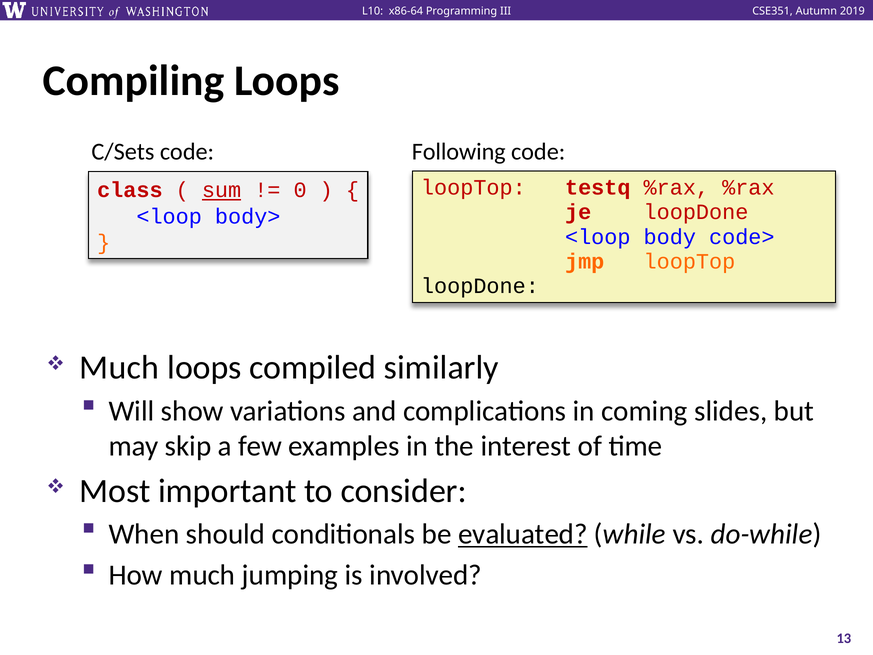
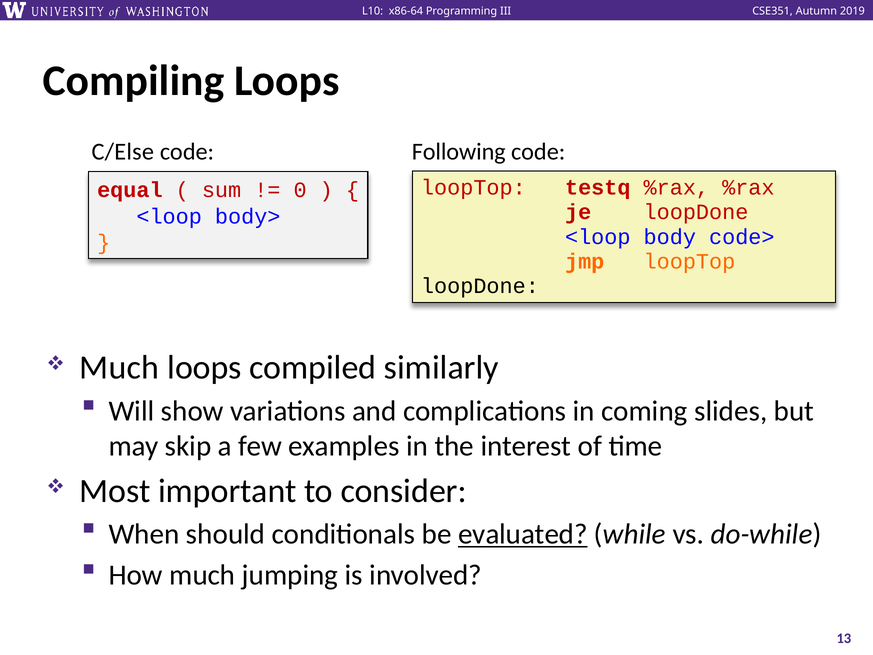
C/Sets: C/Sets -> C/Else (123, 152)
class: class -> equal (130, 190)
sum underline: present -> none (222, 190)
